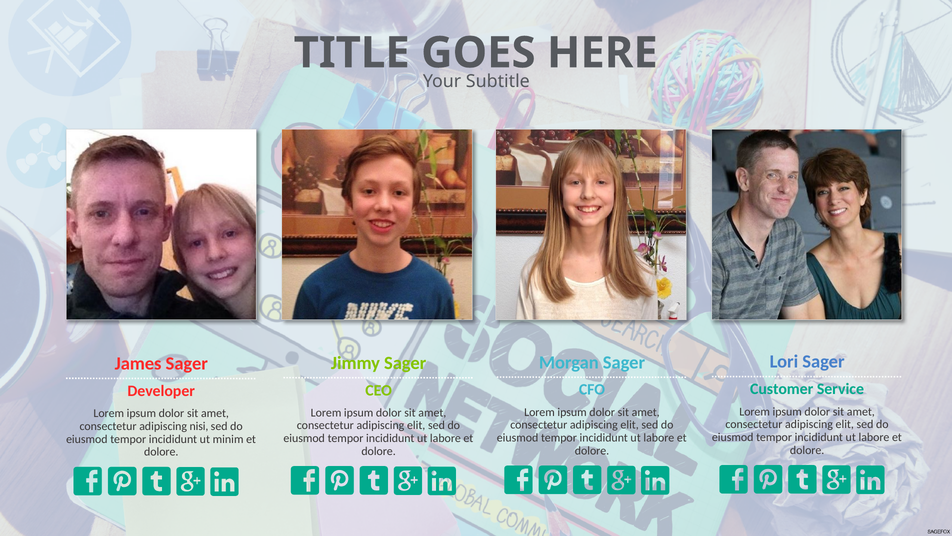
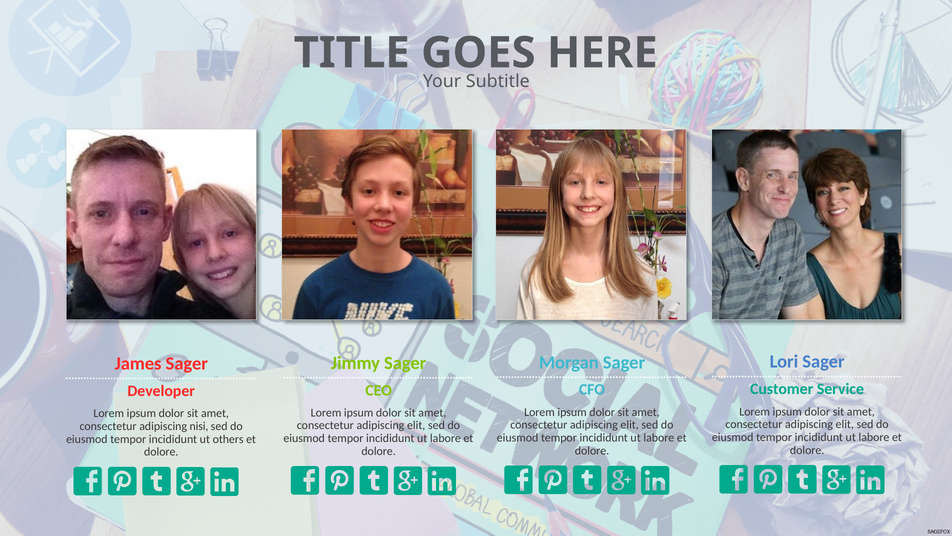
minim: minim -> others (228, 439)
